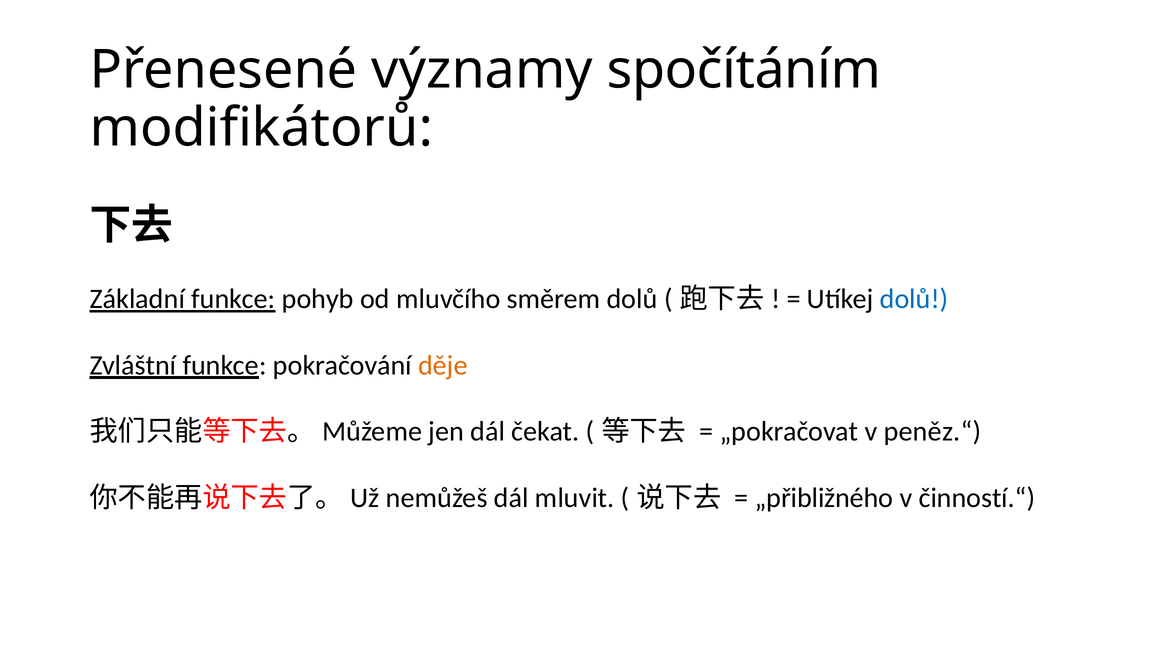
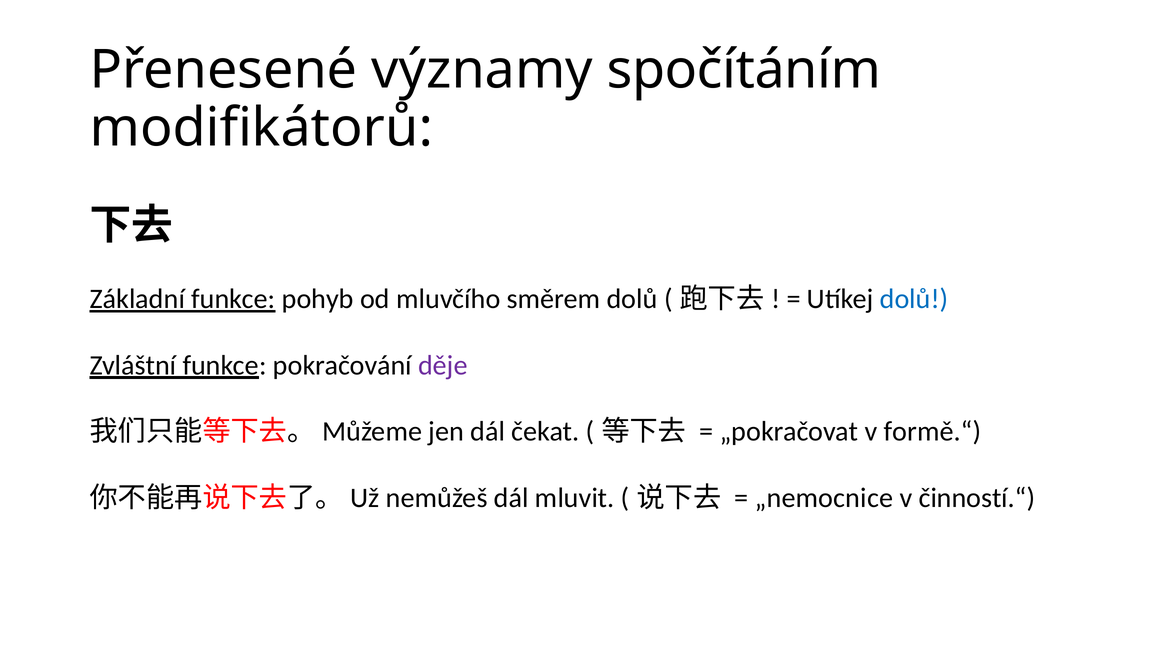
děje colour: orange -> purple (443, 365)
peněz.“: peněz.“ -> formě.“ (932, 431)
„přibližného: „přibližného -> „nemocnice (824, 498)
